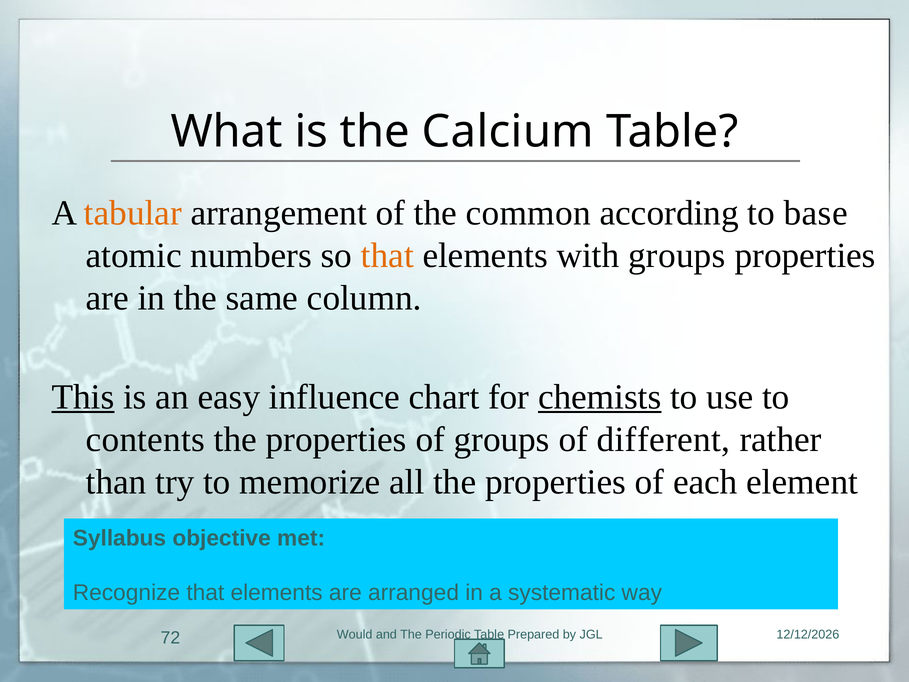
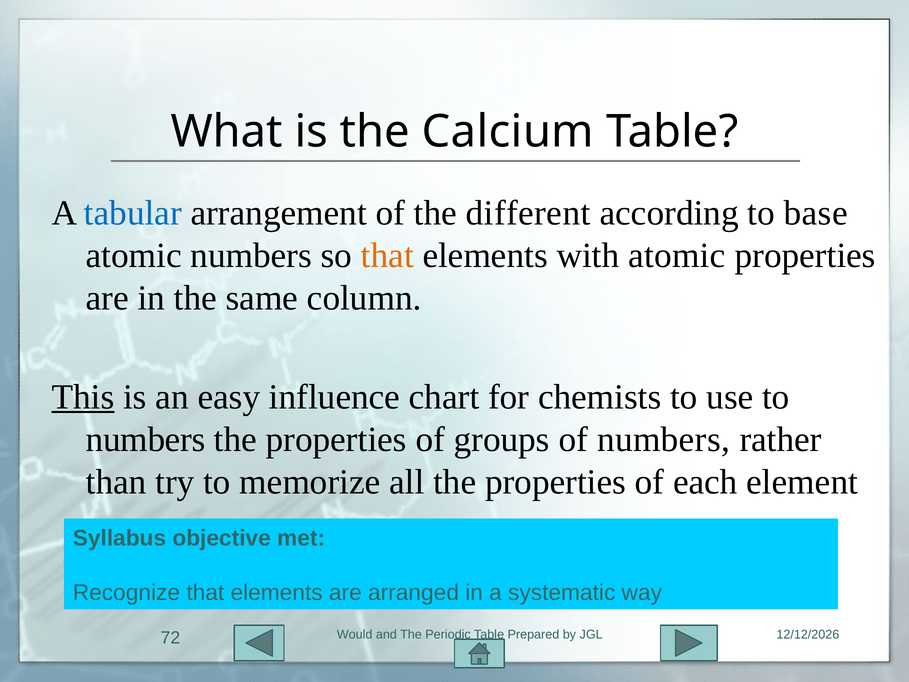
tabular colour: orange -> blue (133, 213)
common: common -> different (528, 213)
with groups: groups -> atomic (677, 255)
chemists underline: present -> none (600, 397)
contents: contents -> numbers (146, 439)
of different: different -> numbers (664, 439)
